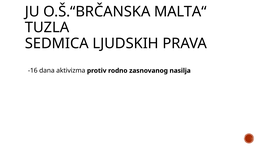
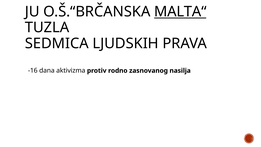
MALTA“ underline: none -> present (180, 12)
